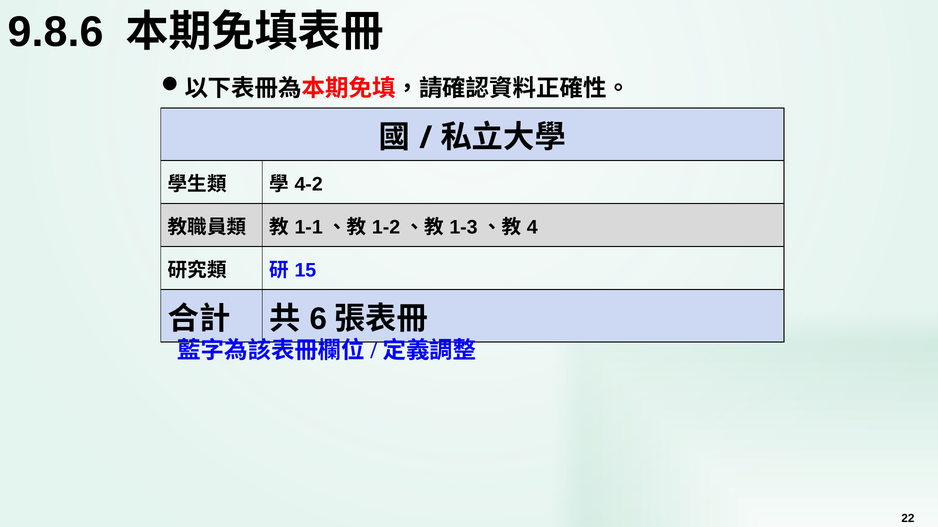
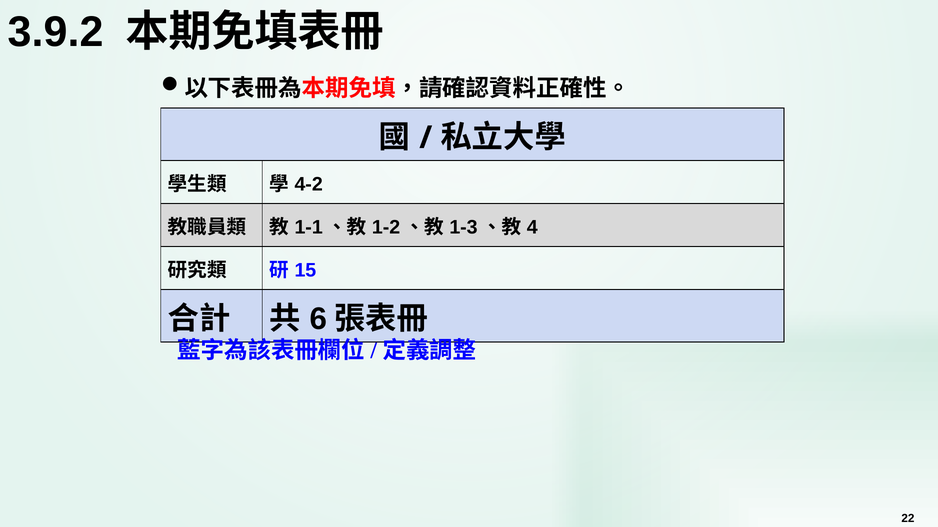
9.8.6: 9.8.6 -> 3.9.2 (56, 32)
